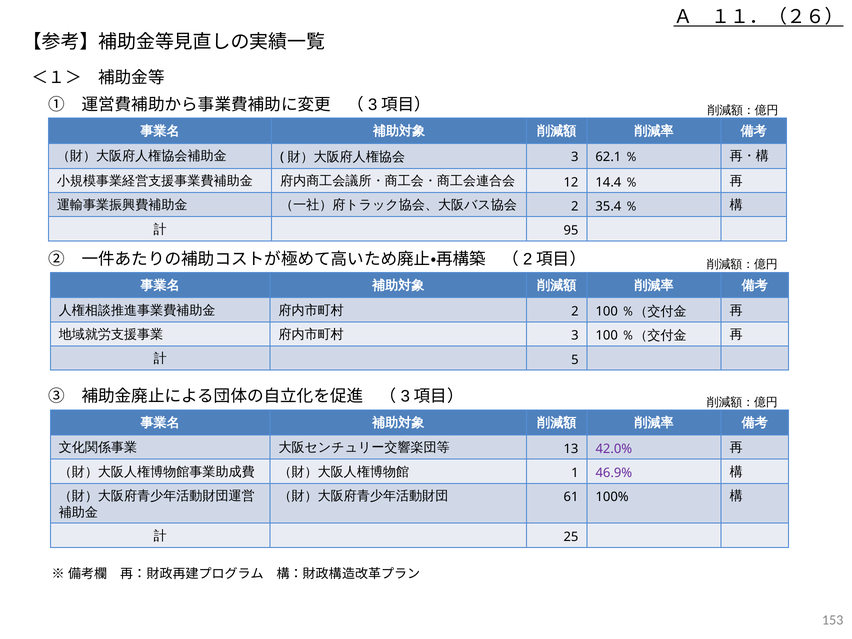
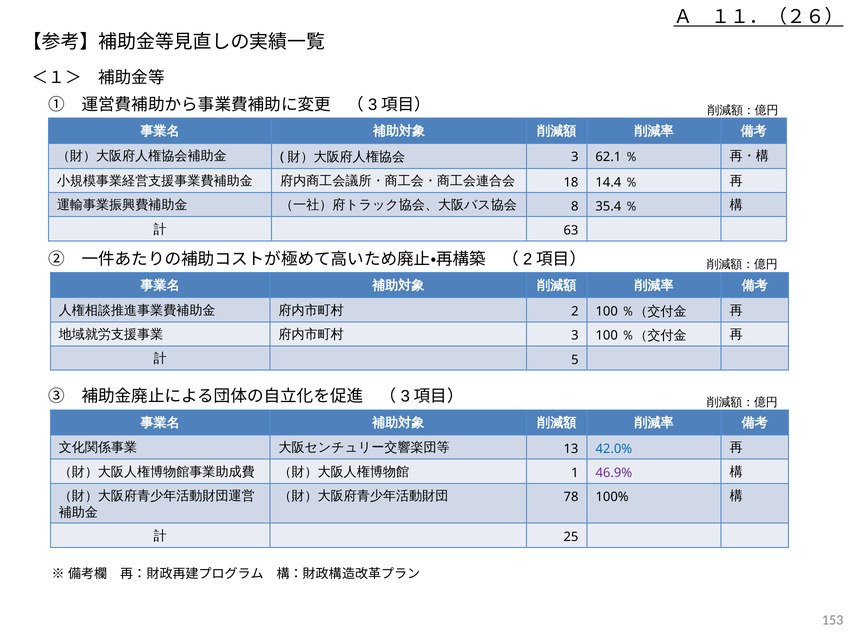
12: 12 -> 18 (571, 182)
2: 2 -> 8 (575, 206)
95: 95 -> 63 (571, 231)
42.0% colour: purple -> blue (614, 449)
61: 61 -> 78 (571, 497)
